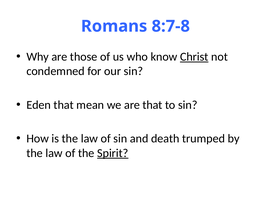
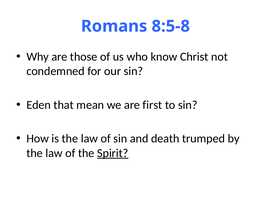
8:7-8: 8:7-8 -> 8:5-8 (171, 26)
Christ underline: present -> none (194, 57)
are that: that -> first (152, 105)
